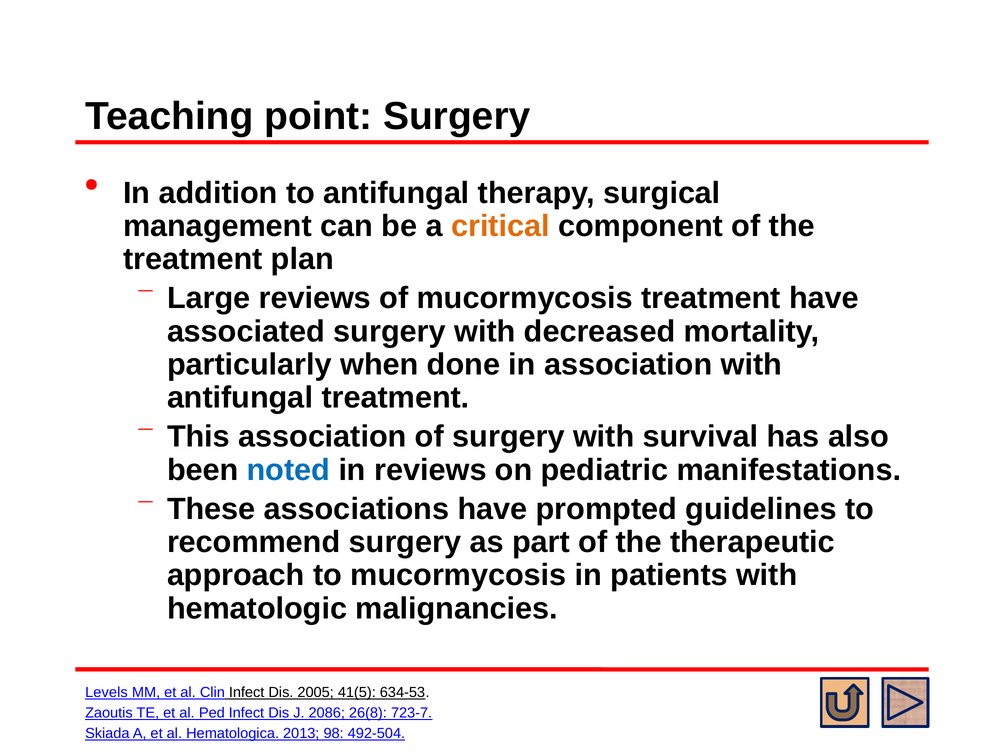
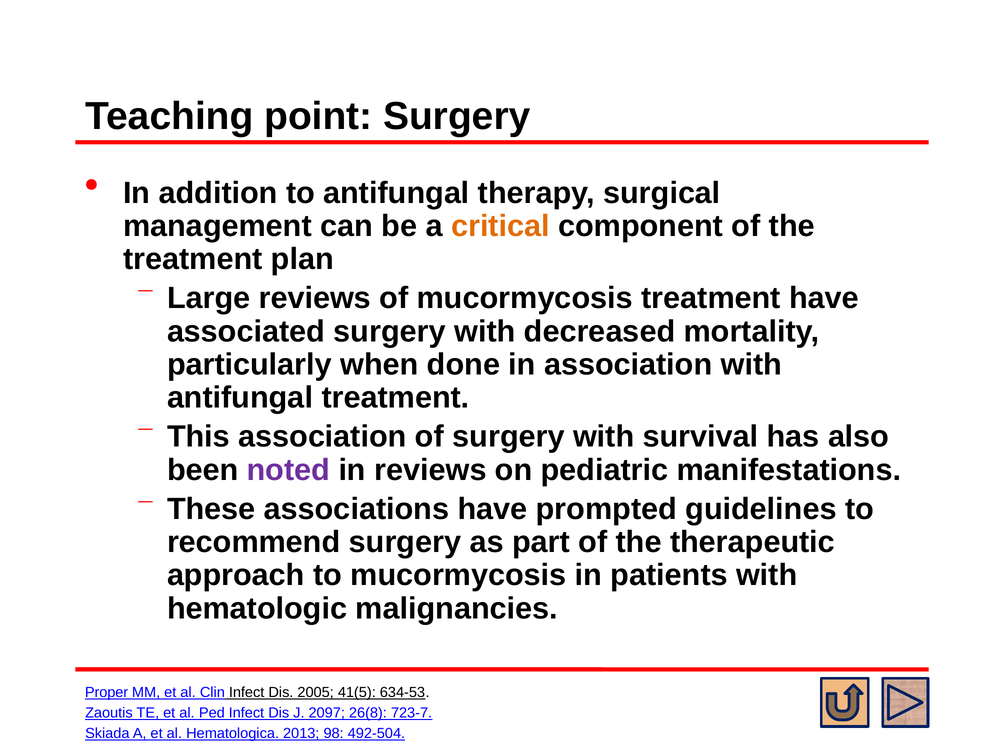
noted colour: blue -> purple (288, 470)
Levels: Levels -> Proper (107, 692)
2086: 2086 -> 2097 (327, 713)
